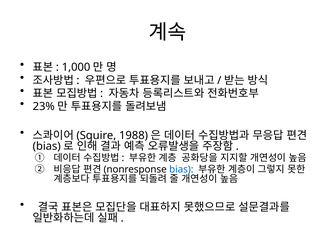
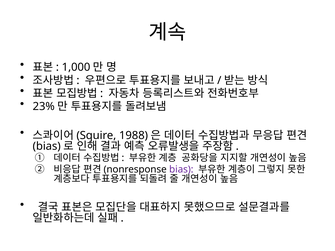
bias colour: blue -> purple (181, 170)
